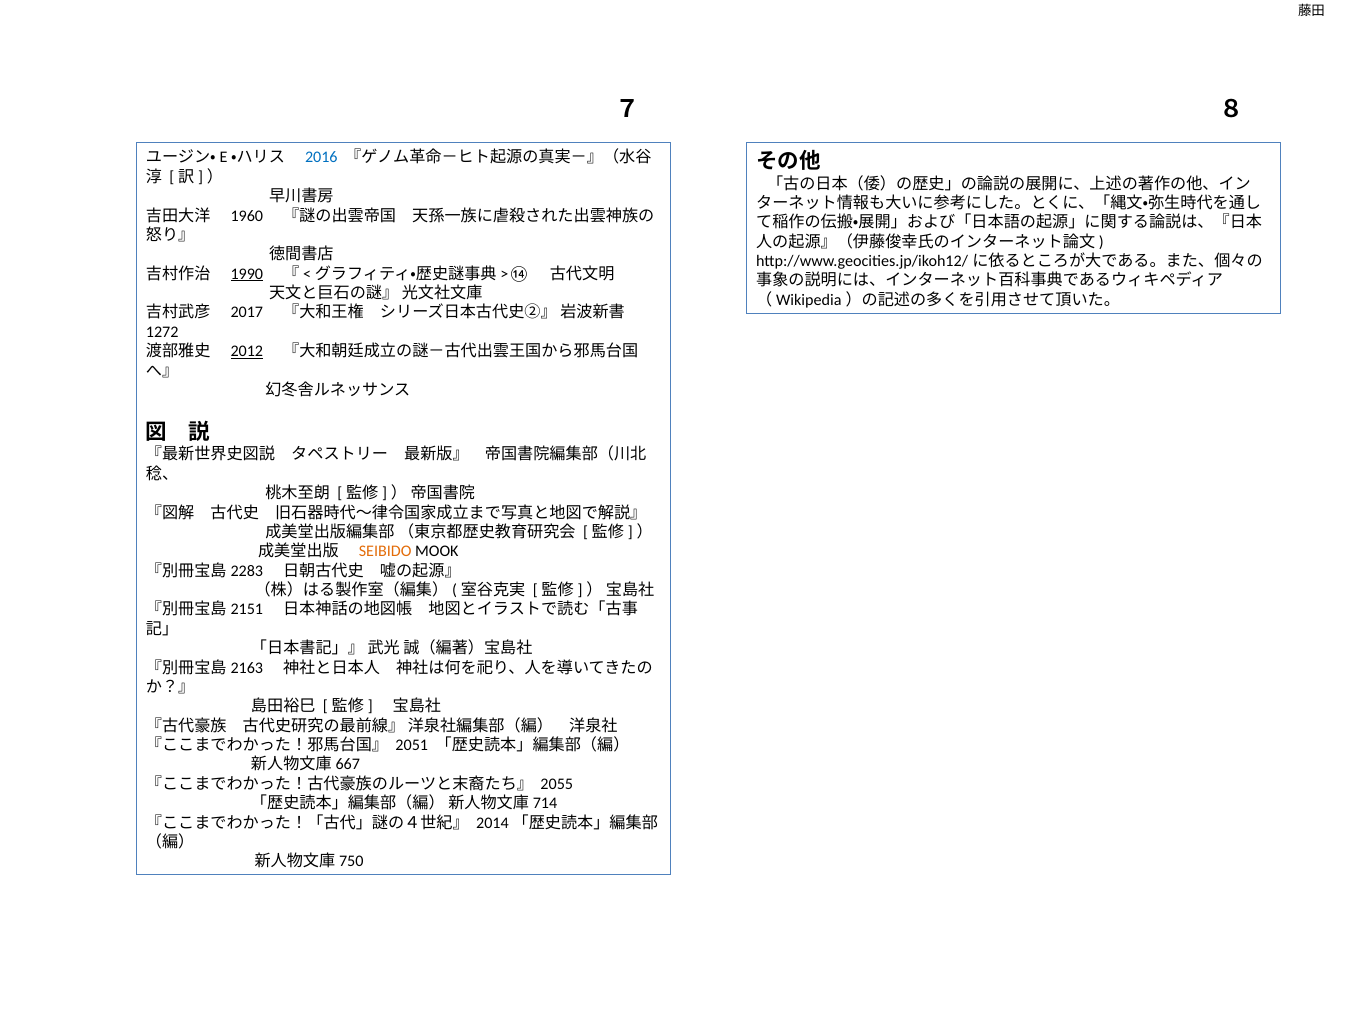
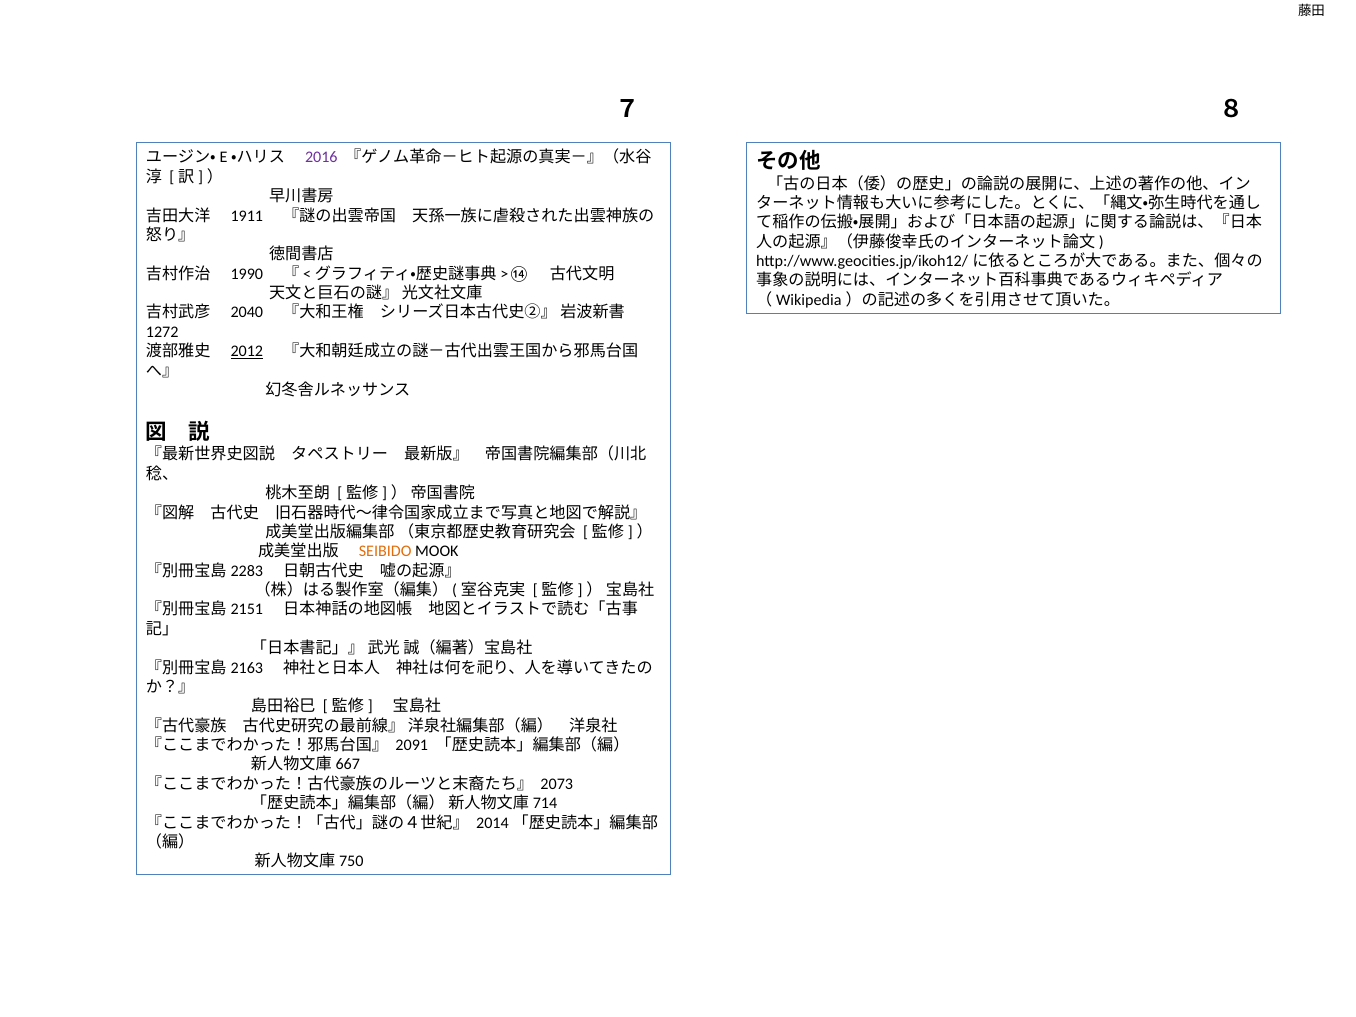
2016 colour: blue -> purple (321, 158)
1960: 1960 -> 1911 (247, 216)
1990 underline: present -> none (247, 274)
2017: 2017 -> 2040 (247, 313)
2051: 2051 -> 2091 (412, 745)
2055: 2055 -> 2073 (557, 784)
